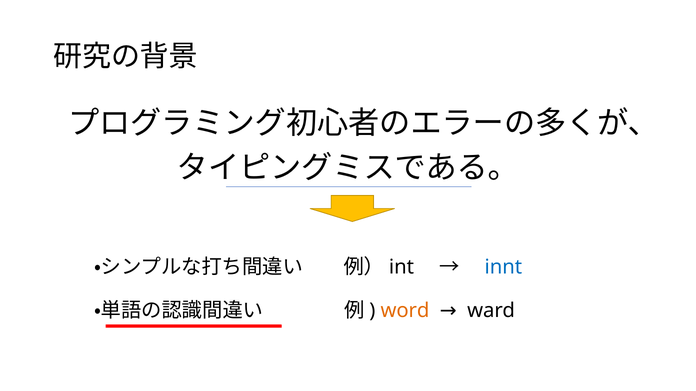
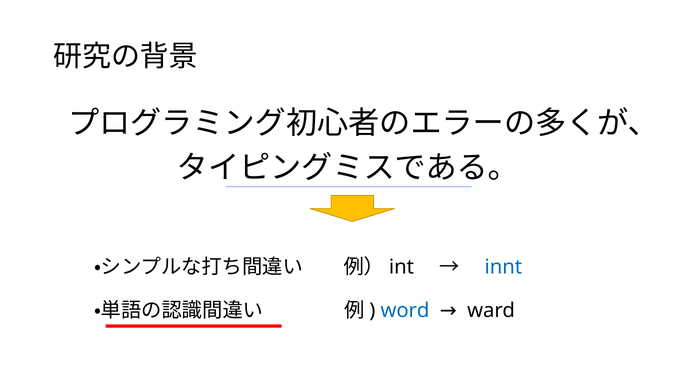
word colour: orange -> blue (405, 311)
